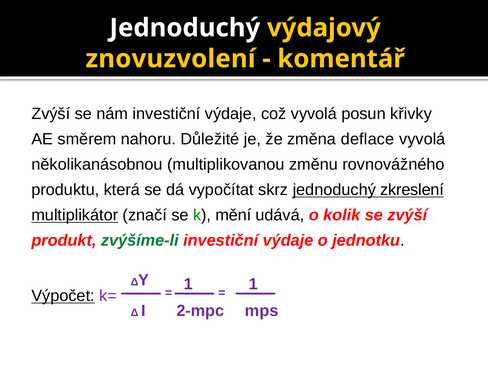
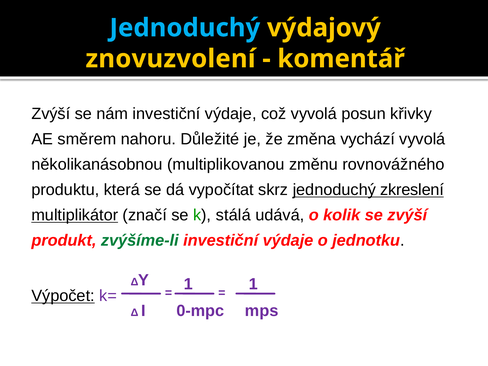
Jednoduchý colour: white -> light blue (185, 28)
deflace: deflace -> vychází (368, 139)
mění: mění -> stálá (233, 215)
2-mpc: 2-mpc -> 0-mpc (200, 311)
